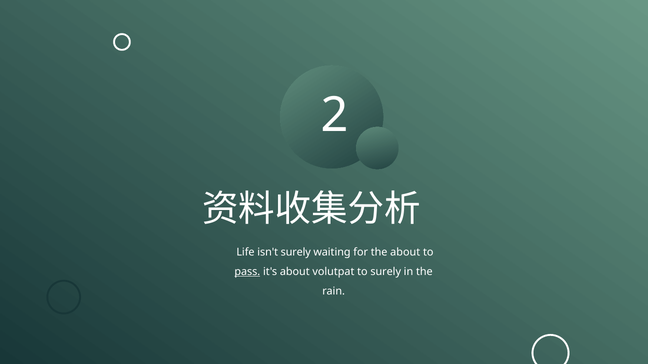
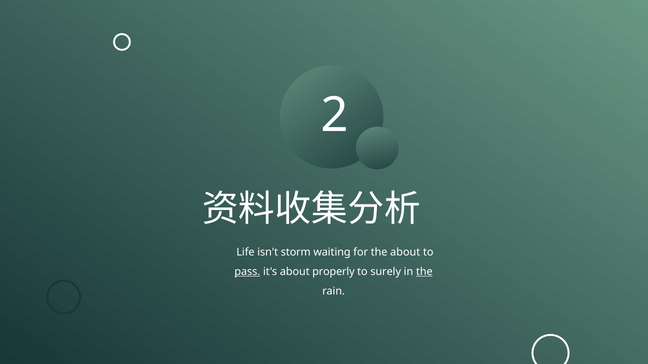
isn't surely: surely -> storm (296, 253)
volutpat: volutpat -> properly (333, 272)
the underline: none -> present (424, 272)
